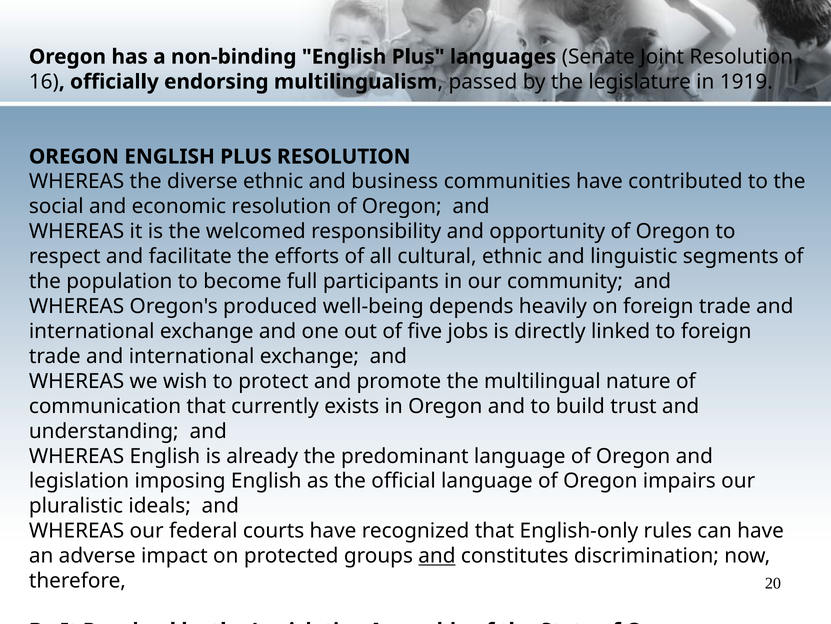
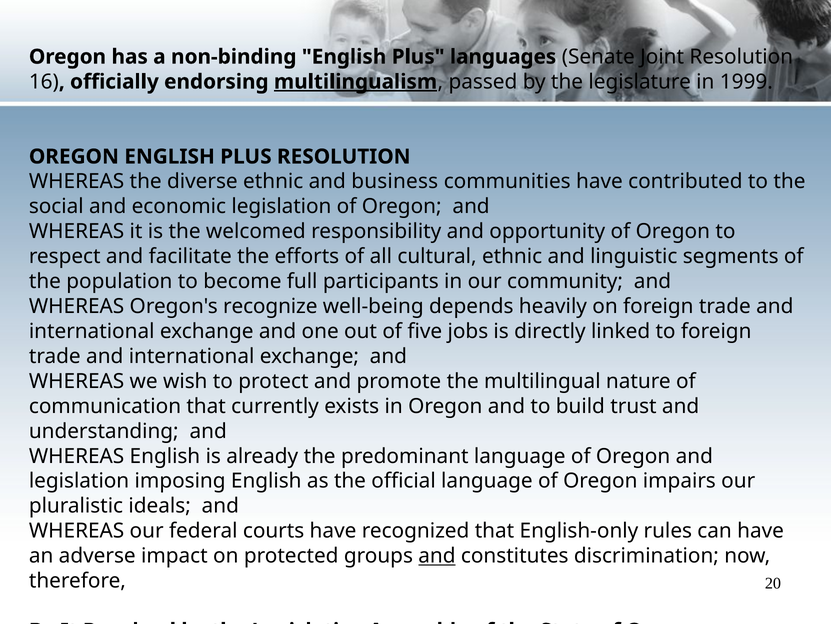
multilingualism underline: none -> present (356, 82)
1919: 1919 -> 1999 (746, 82)
economic resolution: resolution -> legislation (281, 206)
produced: produced -> recognize (270, 306)
